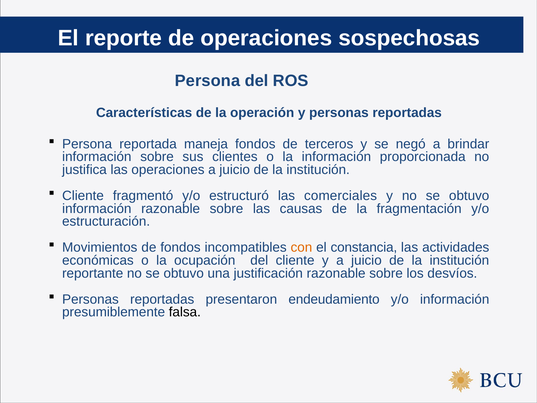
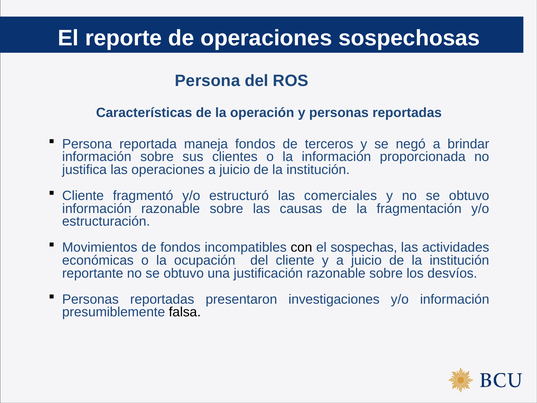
con colour: orange -> black (301, 247)
constancia: constancia -> sospechas (364, 247)
endeudamiento: endeudamiento -> investigaciones (334, 299)
